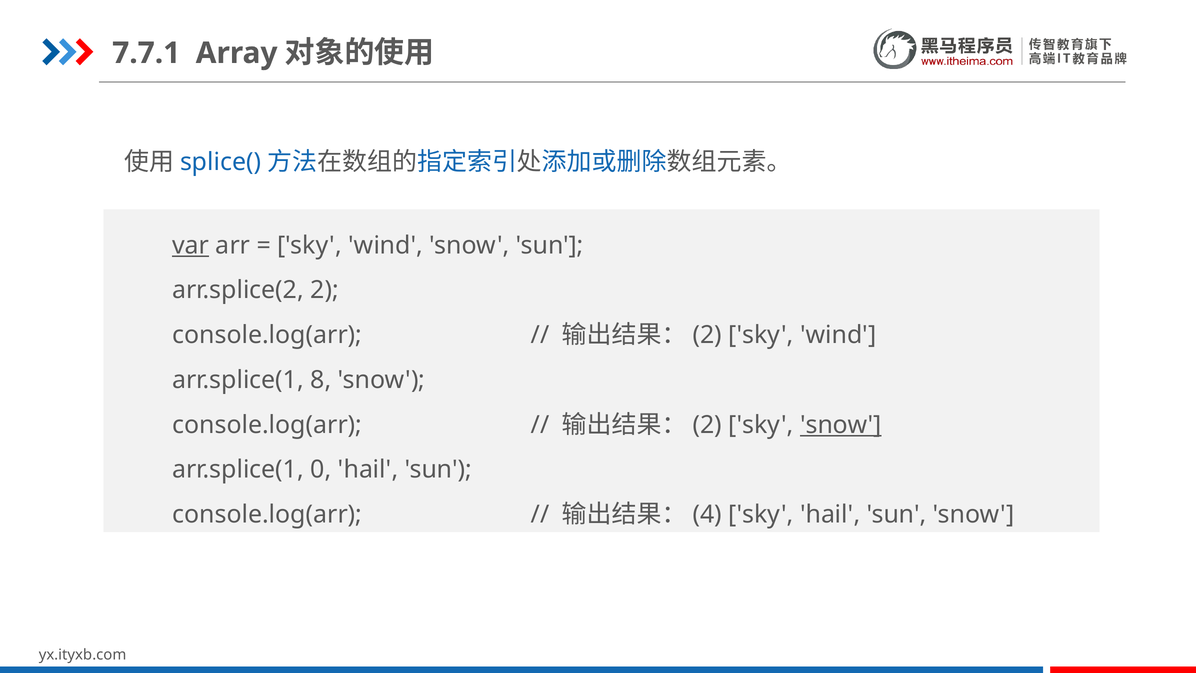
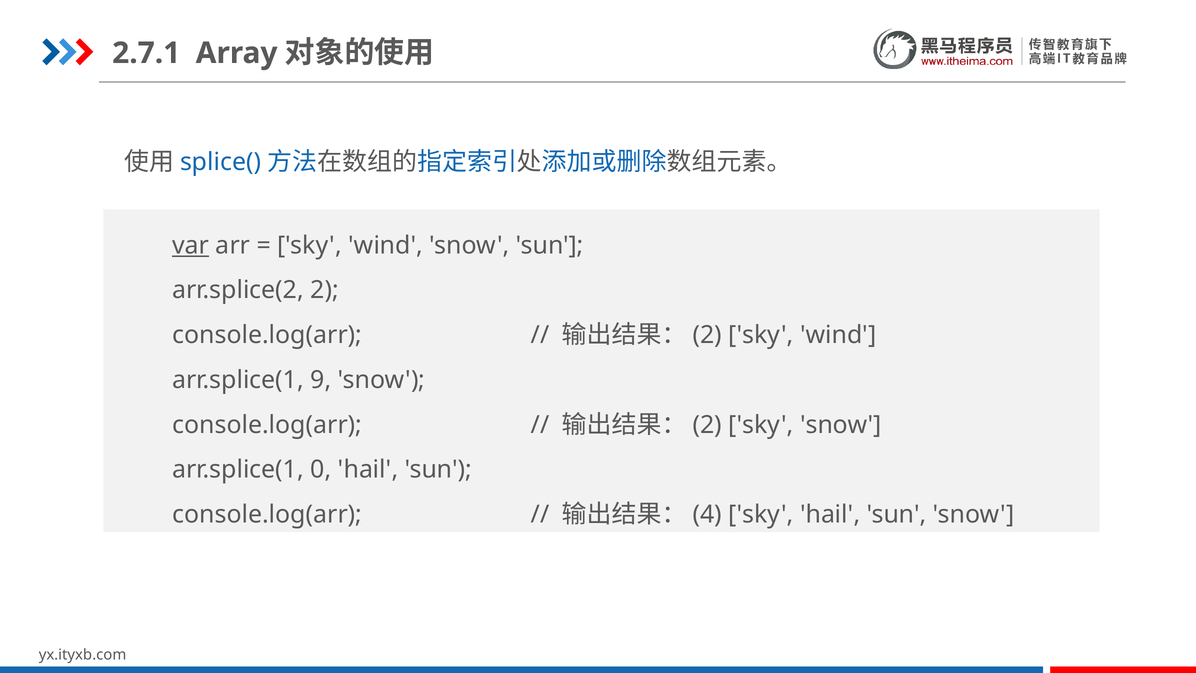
7.7.1: 7.7.1 -> 2.7.1 (146, 53)
8: 8 -> 9 (321, 380)
snow underline: present -> none (841, 425)
